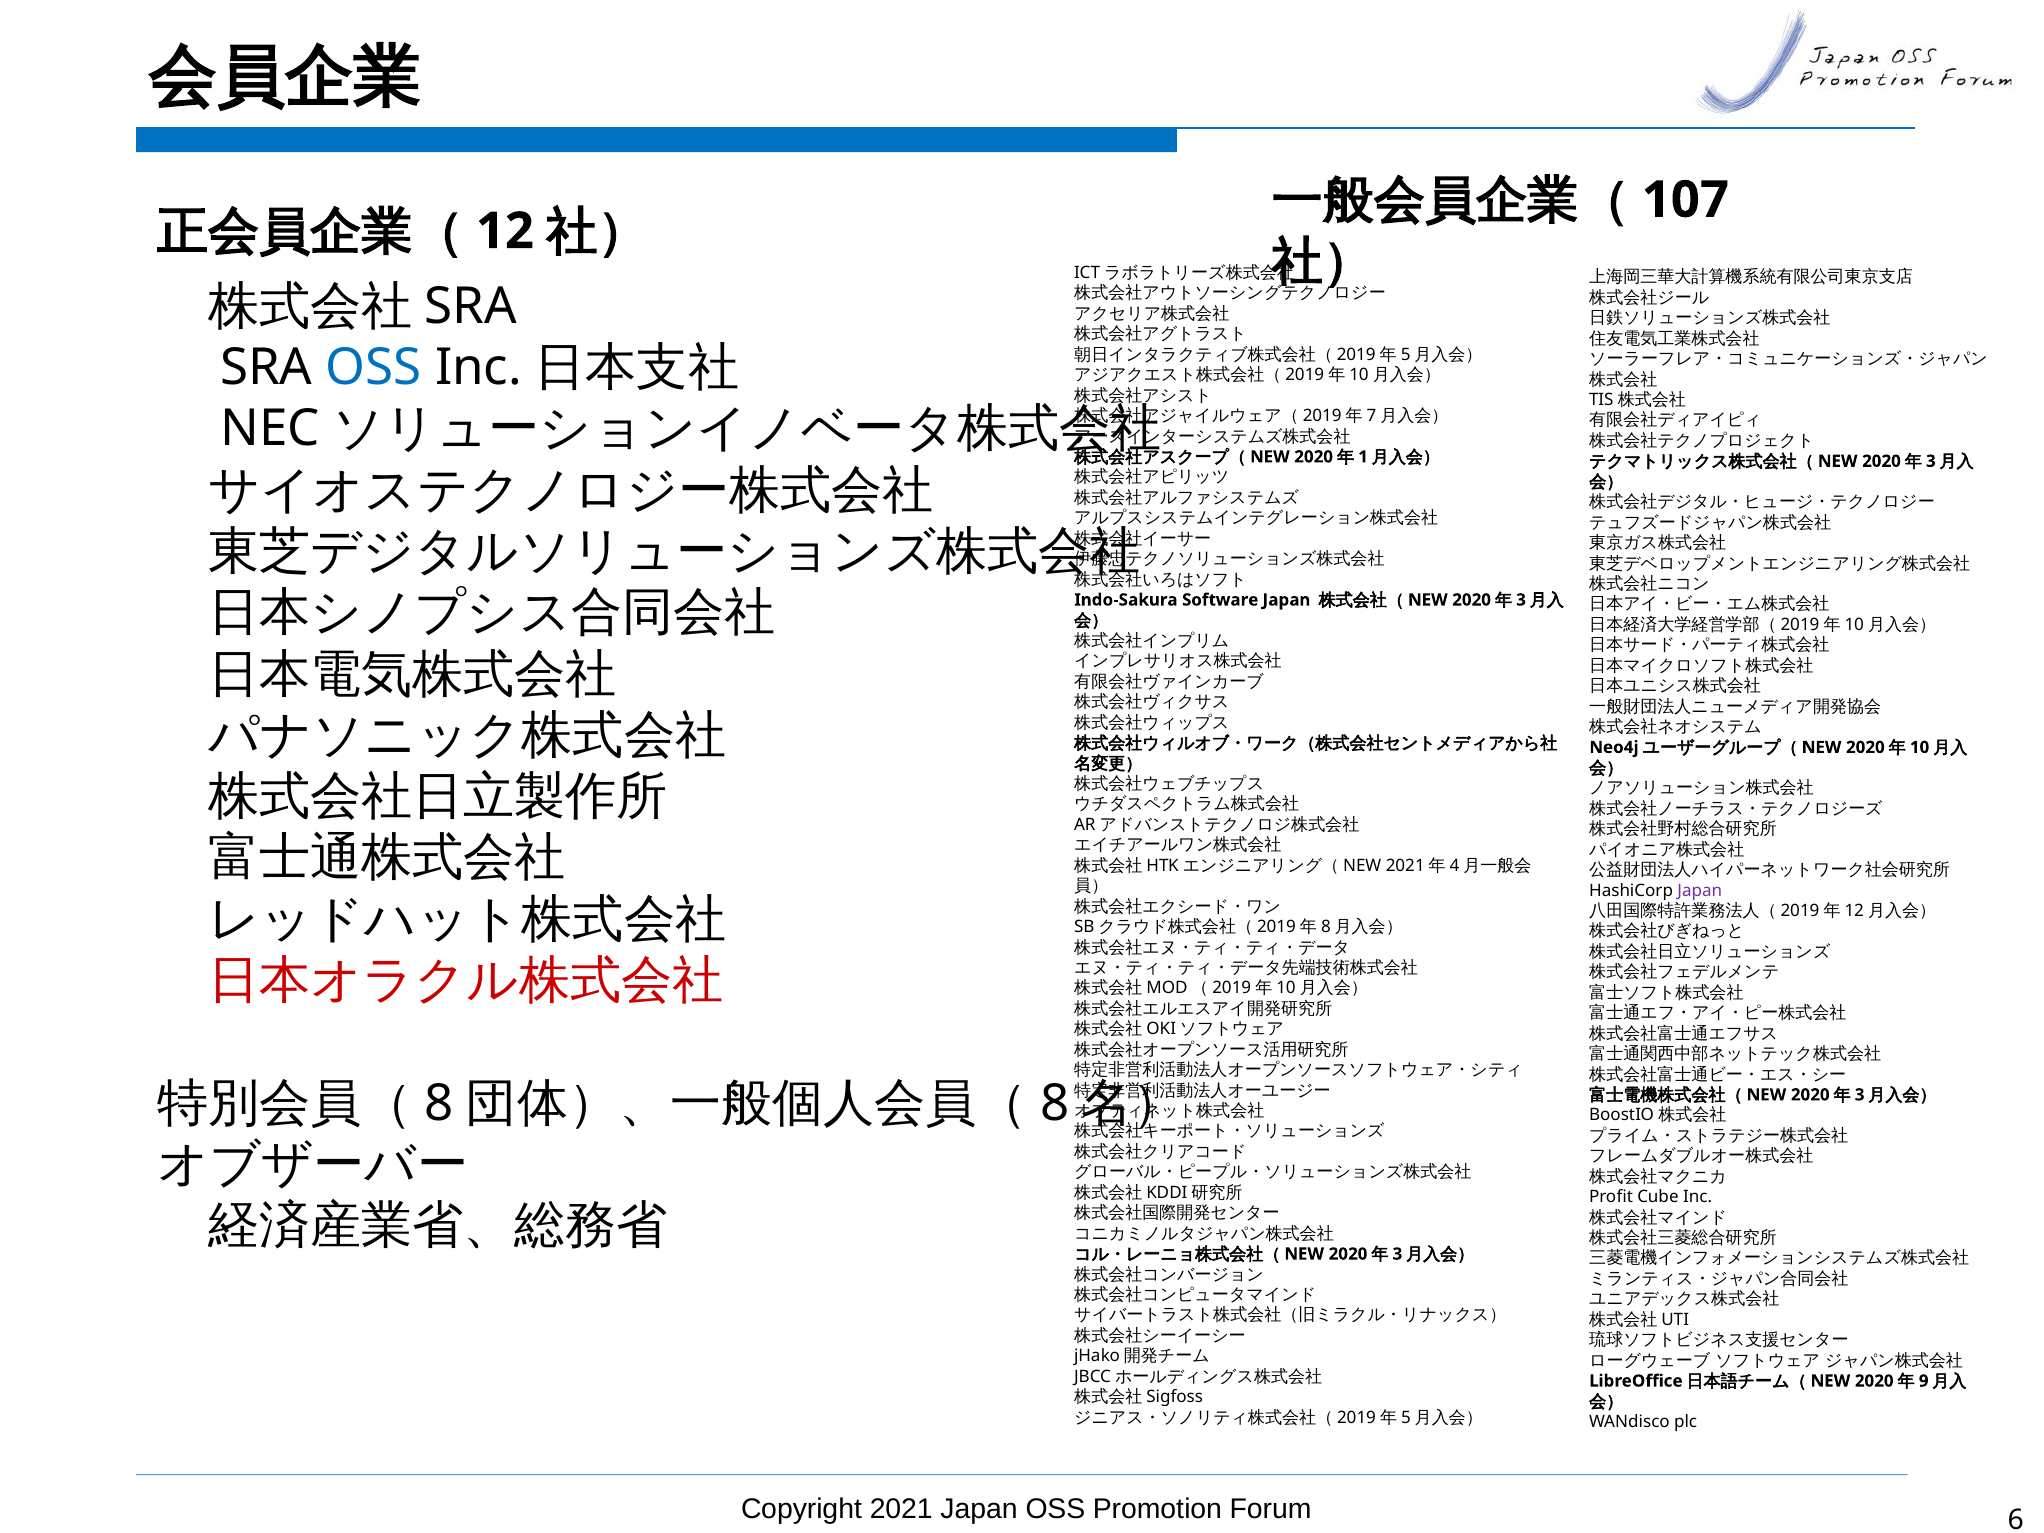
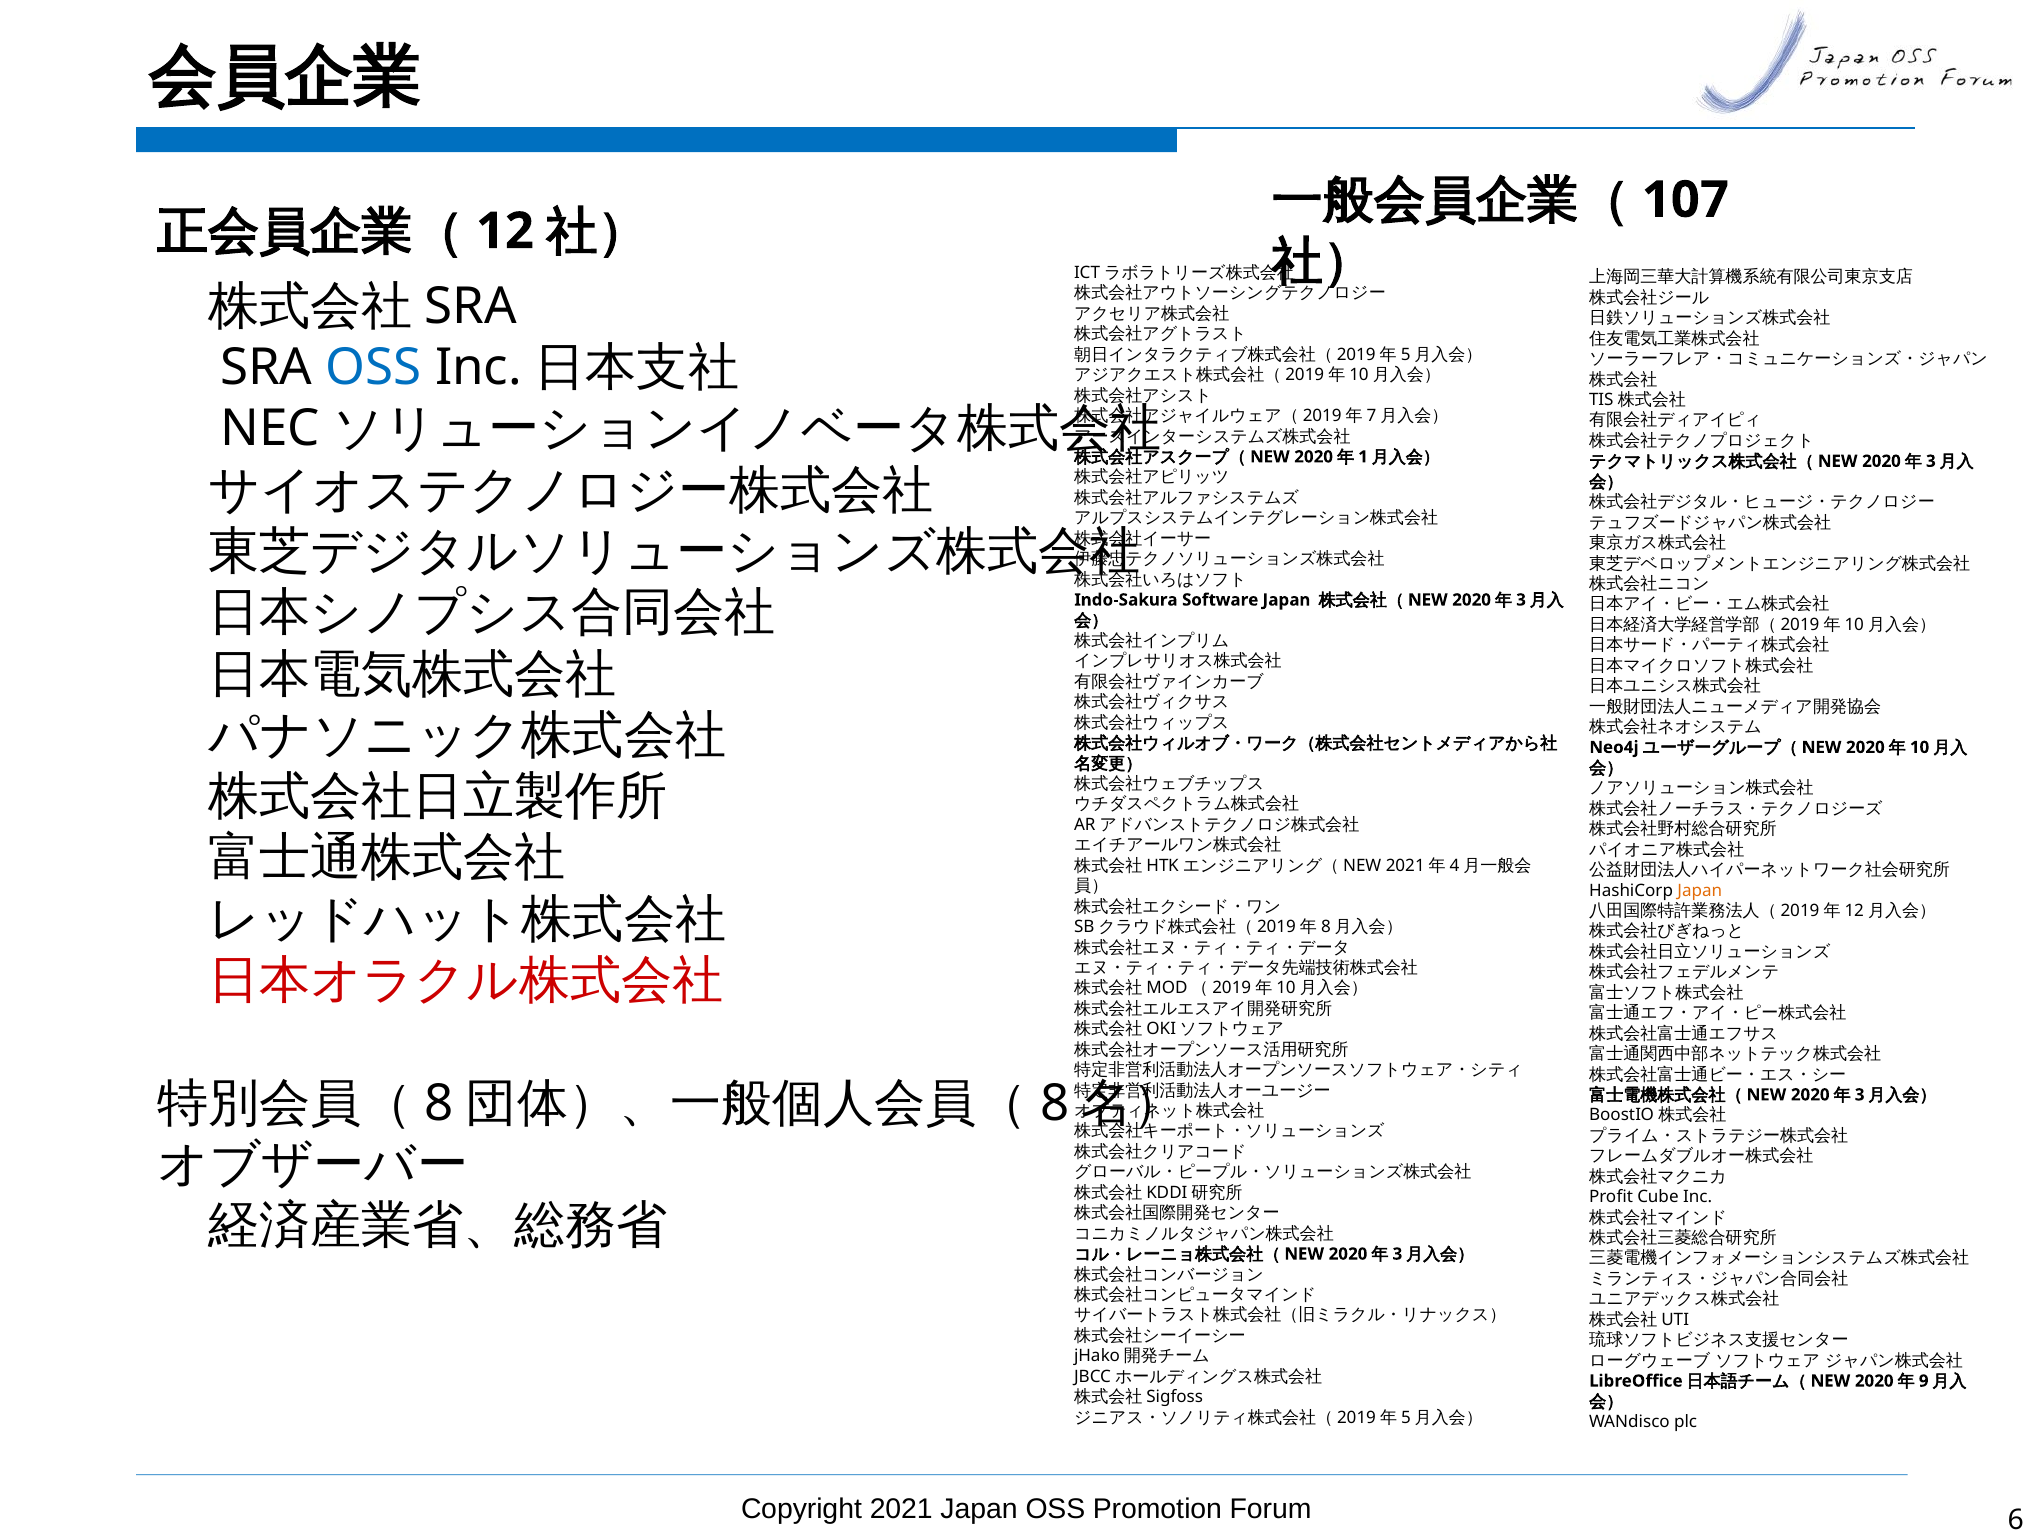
Japan colour: purple -> orange (1700, 890)
